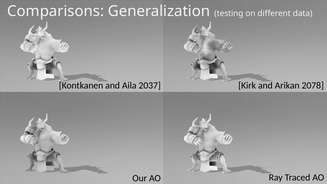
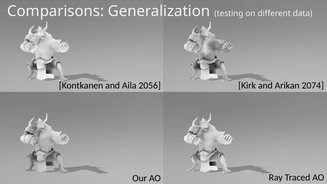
2037: 2037 -> 2056 (150, 86)
2078: 2078 -> 2074 (313, 86)
